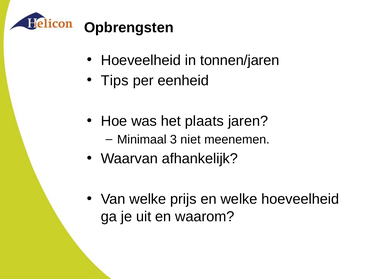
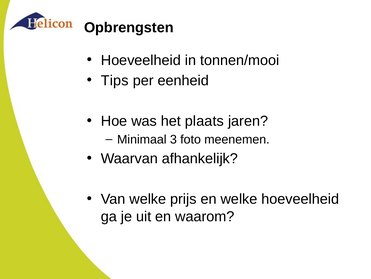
tonnen/jaren: tonnen/jaren -> tonnen/mooi (240, 60)
niet: niet -> foto (191, 139)
